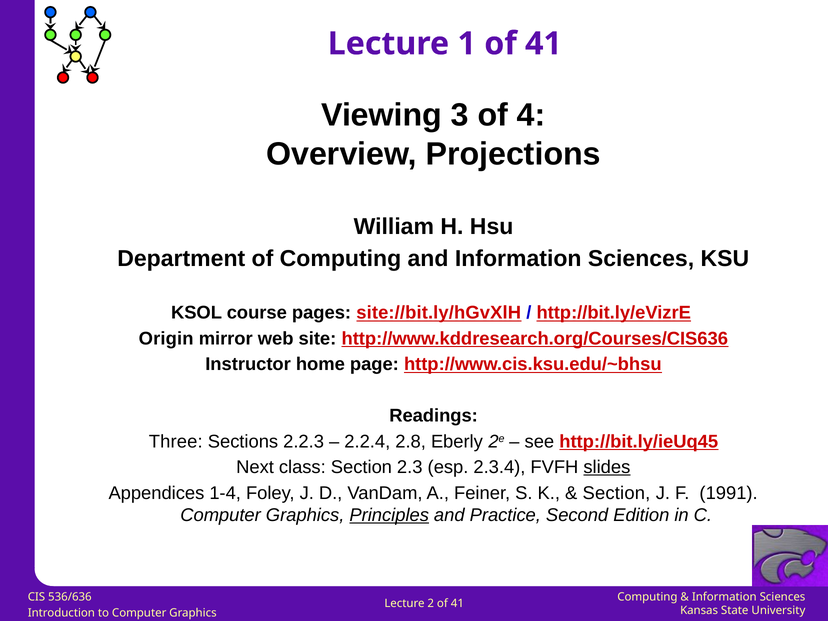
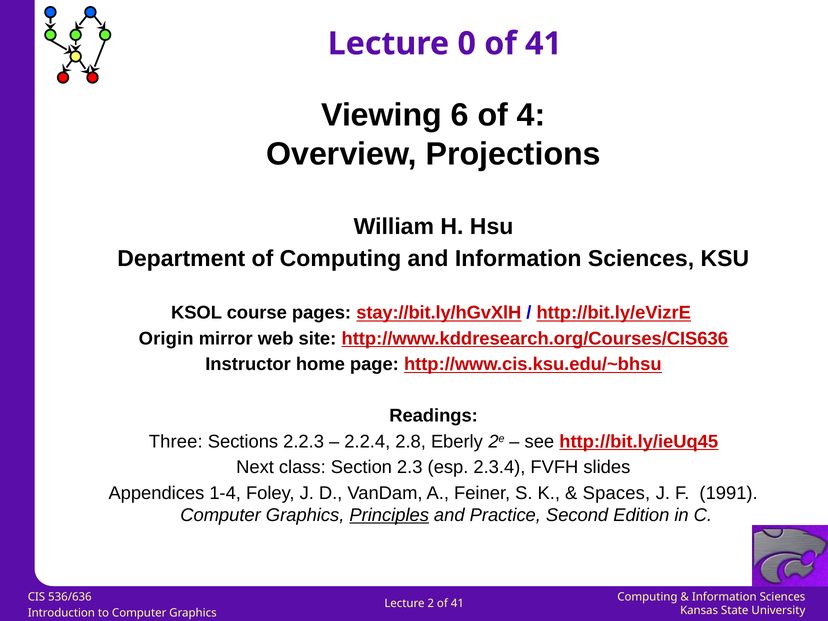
1: 1 -> 0 (467, 44)
3: 3 -> 6 (460, 115)
site://bit.ly/hGvXlH: site://bit.ly/hGvXlH -> stay://bit.ly/hGvXlH (439, 313)
slides underline: present -> none (607, 467)
Section: Section -> Spaces (616, 493)
